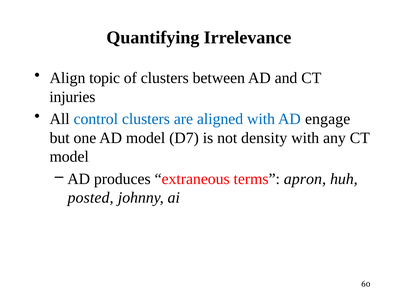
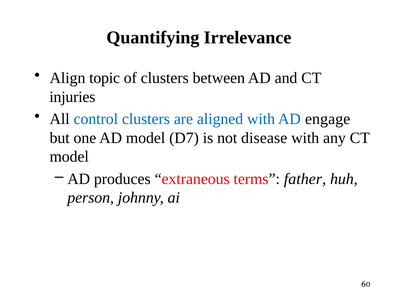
density: density -> disease (264, 138)
apron: apron -> father (305, 179)
posted: posted -> person (91, 198)
